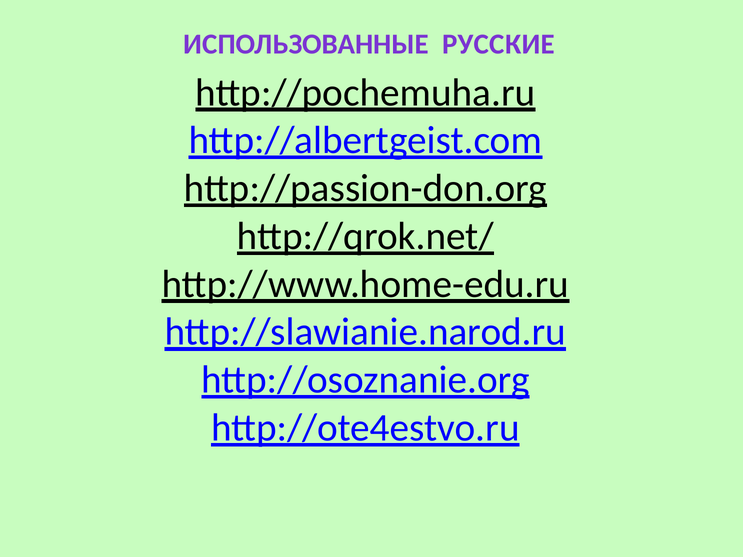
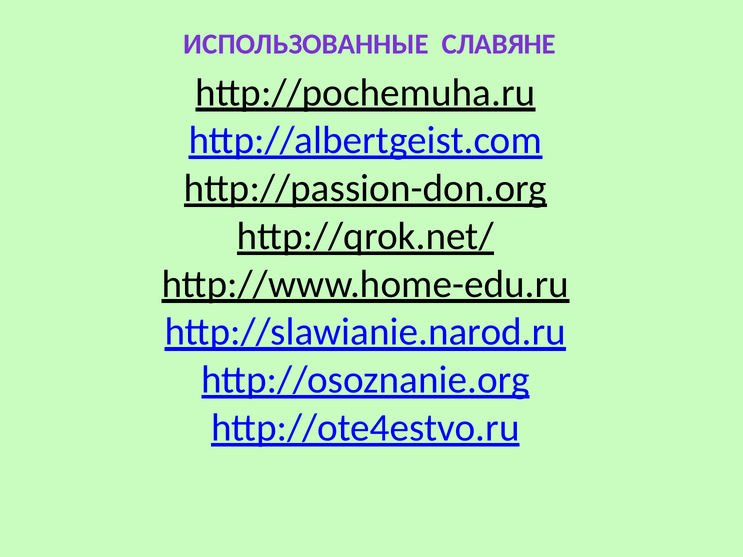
РУССКИЕ: РУССКИЕ -> СЛАВЯНЕ (499, 44)
